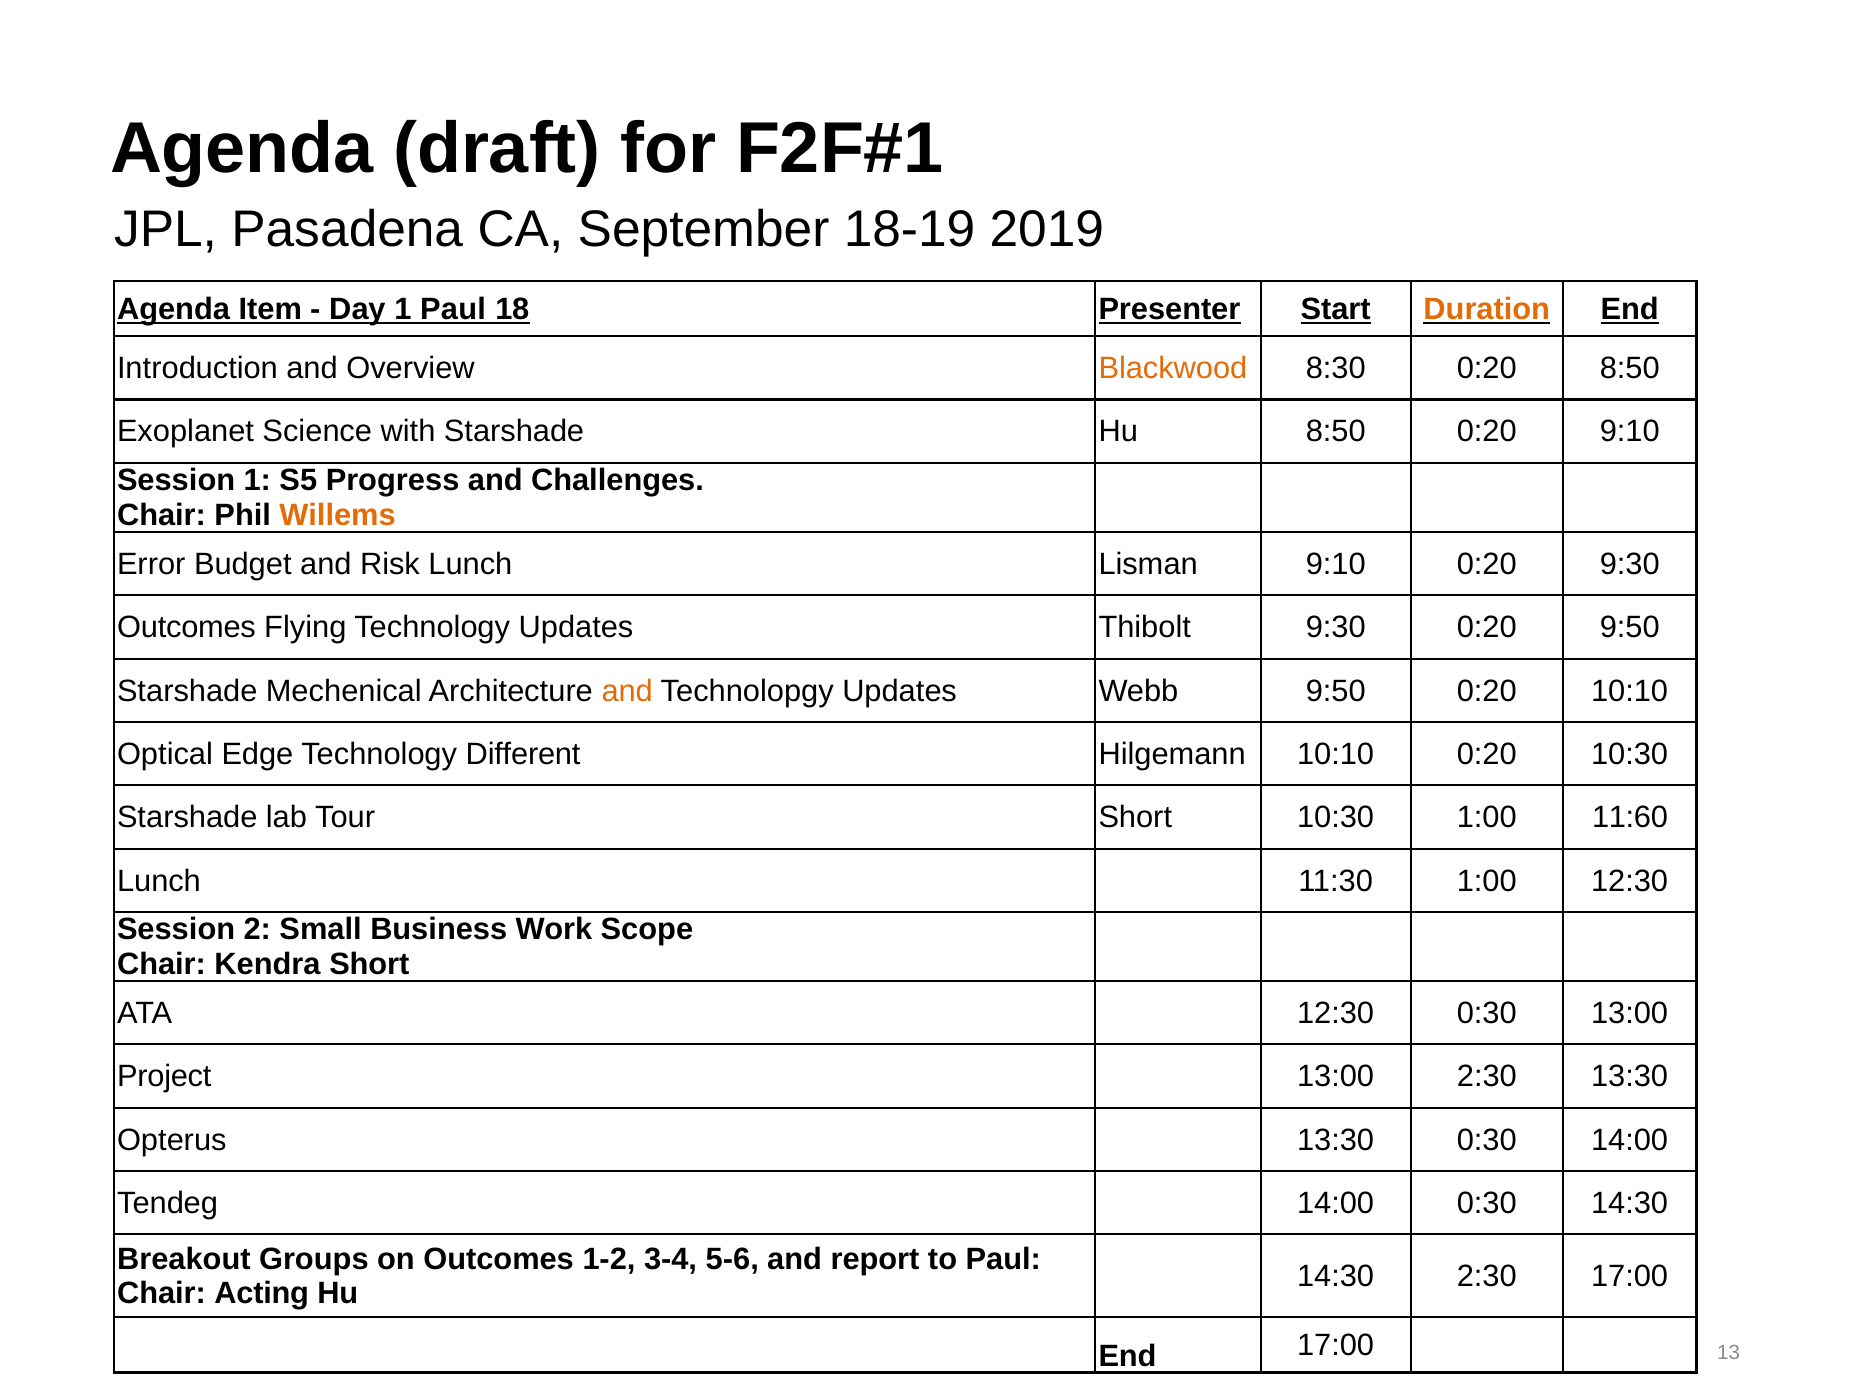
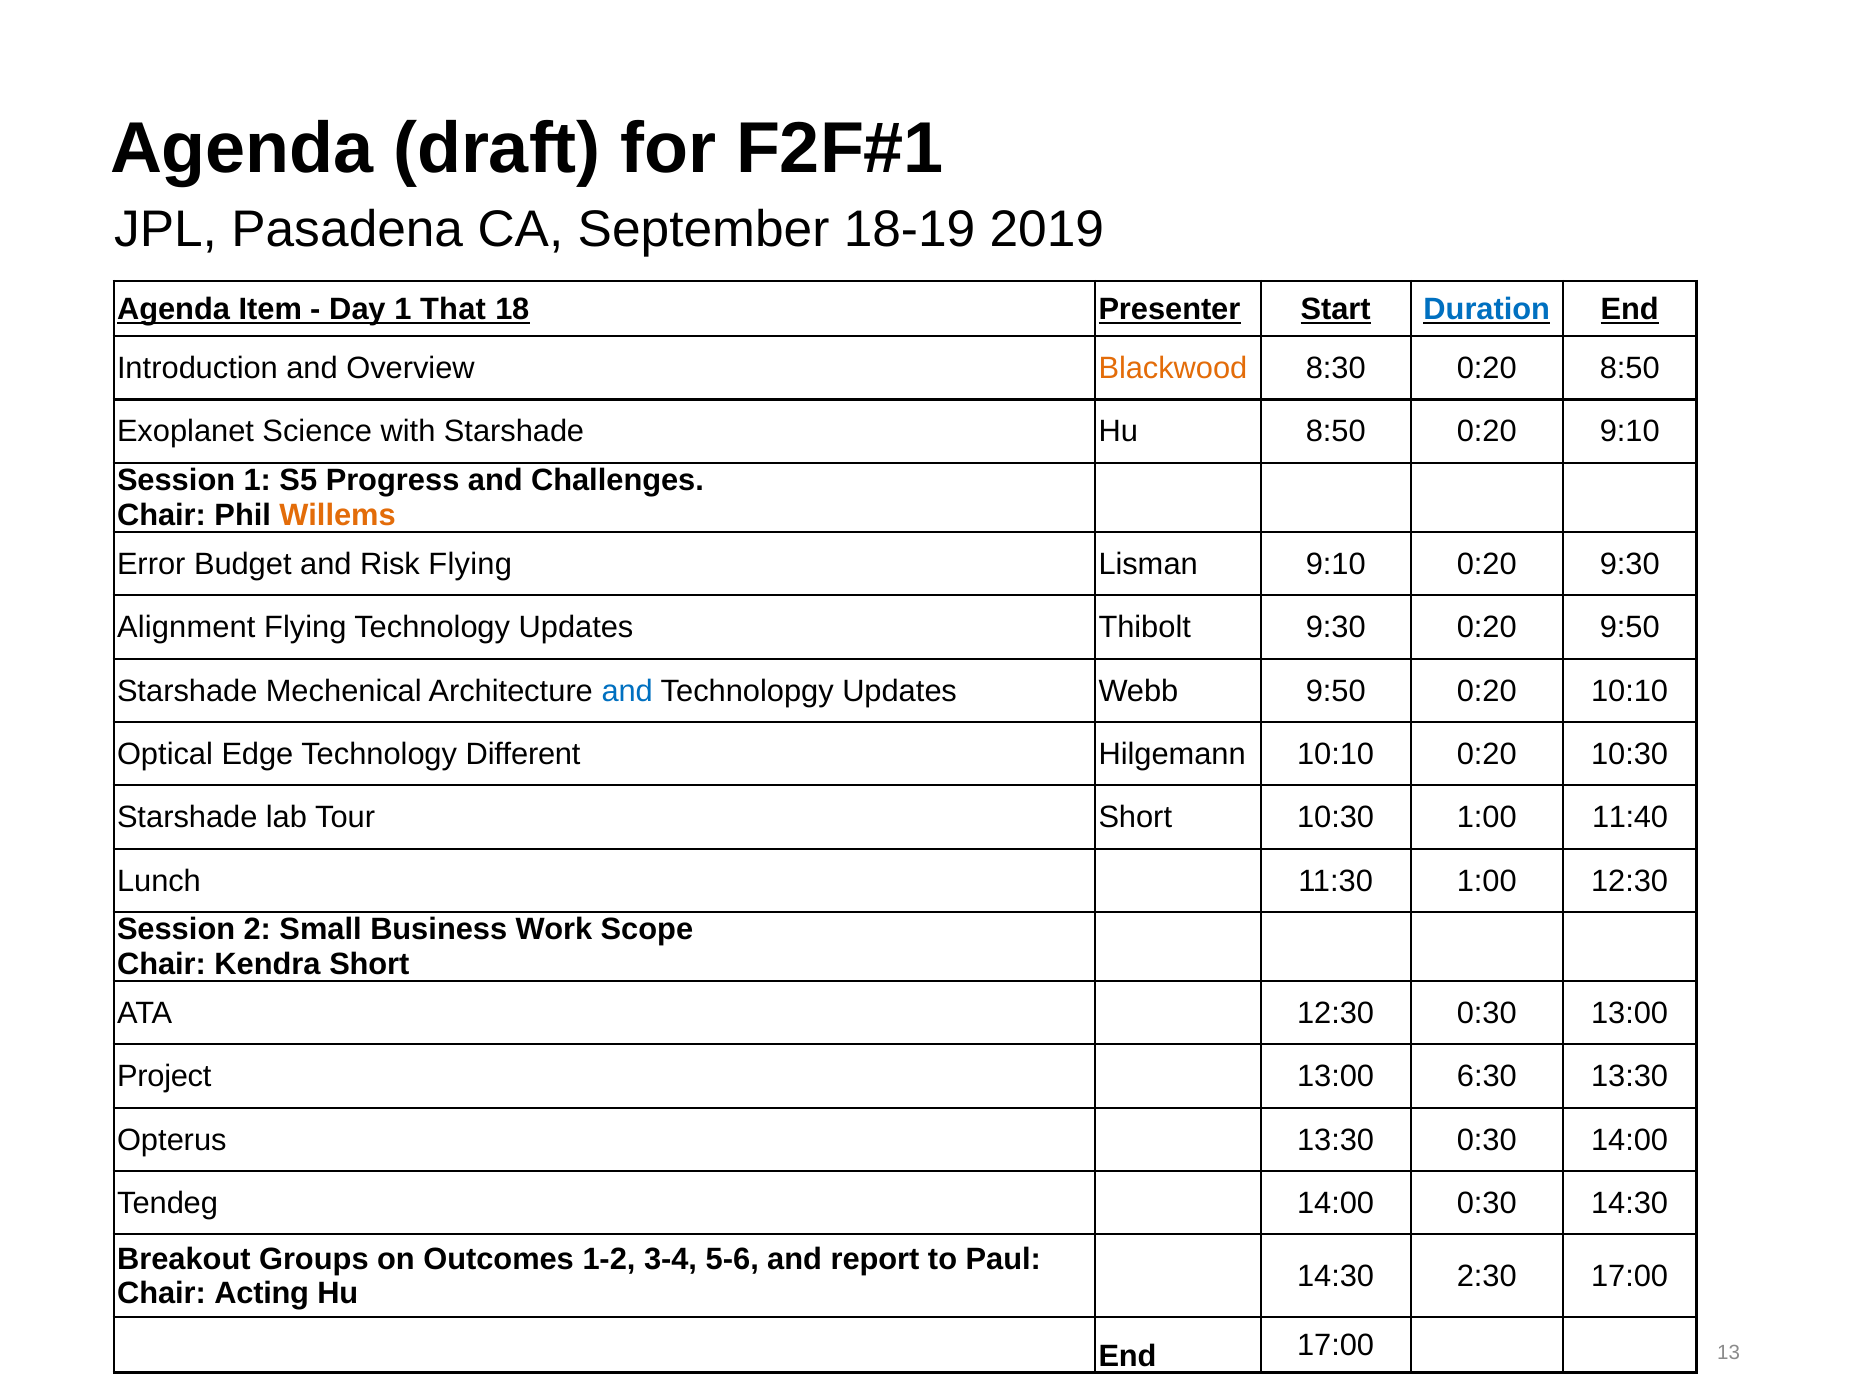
1 Paul: Paul -> That (453, 309)
Duration colour: orange -> blue (1487, 309)
Risk Lunch: Lunch -> Flying (470, 564)
Outcomes: Outcomes -> Alignment (186, 628)
and colour: orange -> blue (627, 691)
11:60: 11:60 -> 11:40 (1630, 818)
13:00 2:30: 2:30 -> 6:30 (1487, 1077)
